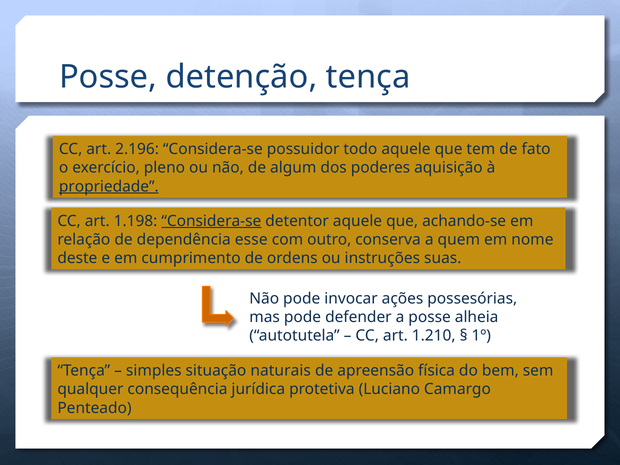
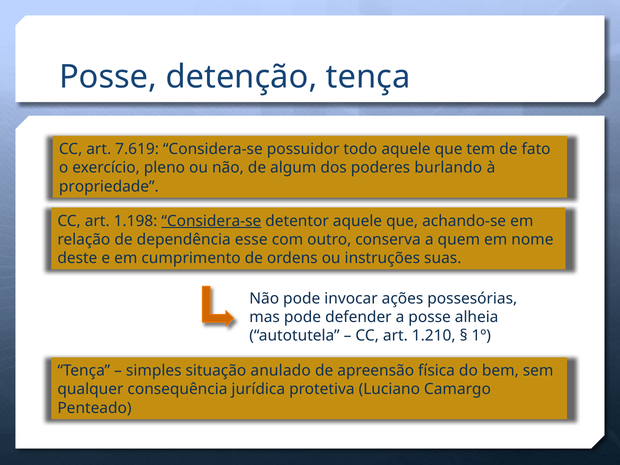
2.196: 2.196 -> 7.619 (137, 149)
aquisição: aquisição -> burlando (448, 168)
propriedade underline: present -> none (109, 186)
naturais: naturais -> anulado (281, 371)
